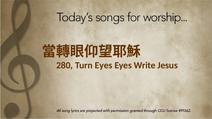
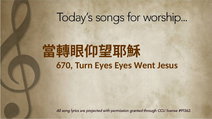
280: 280 -> 670 (65, 65)
Write: Write -> Went (145, 65)
